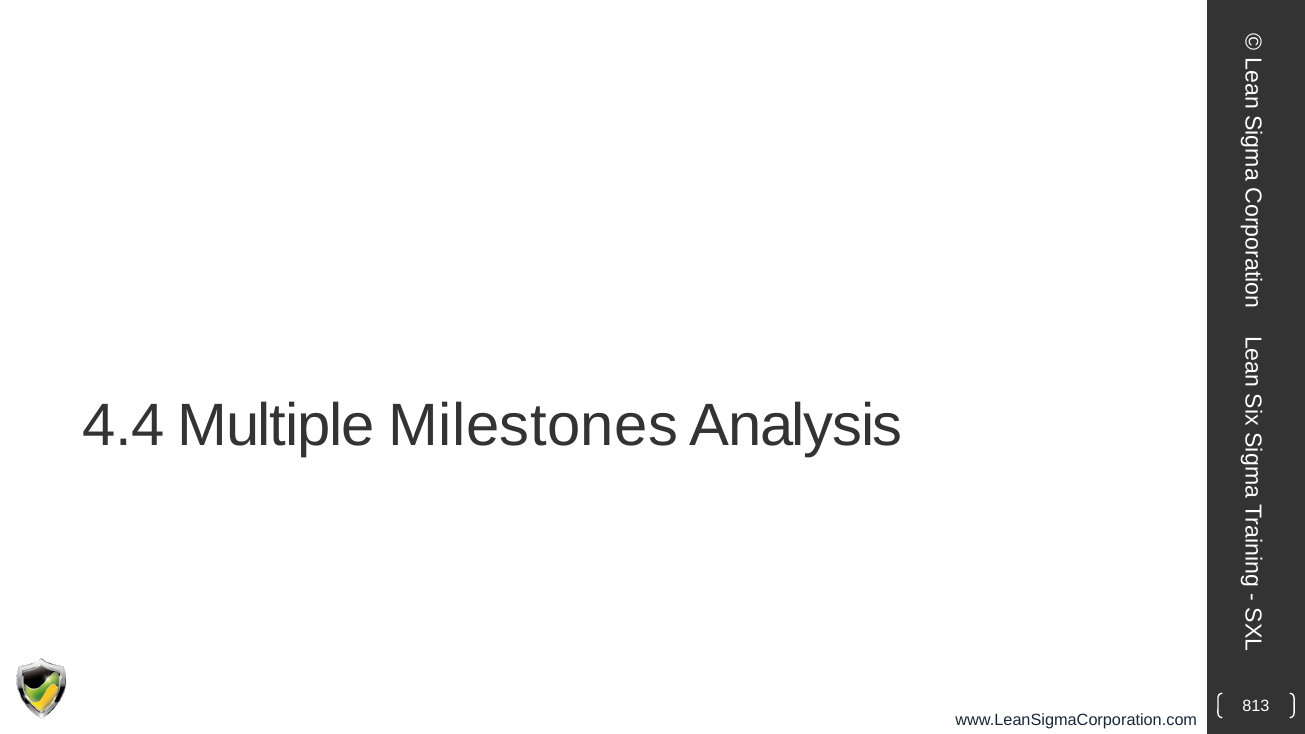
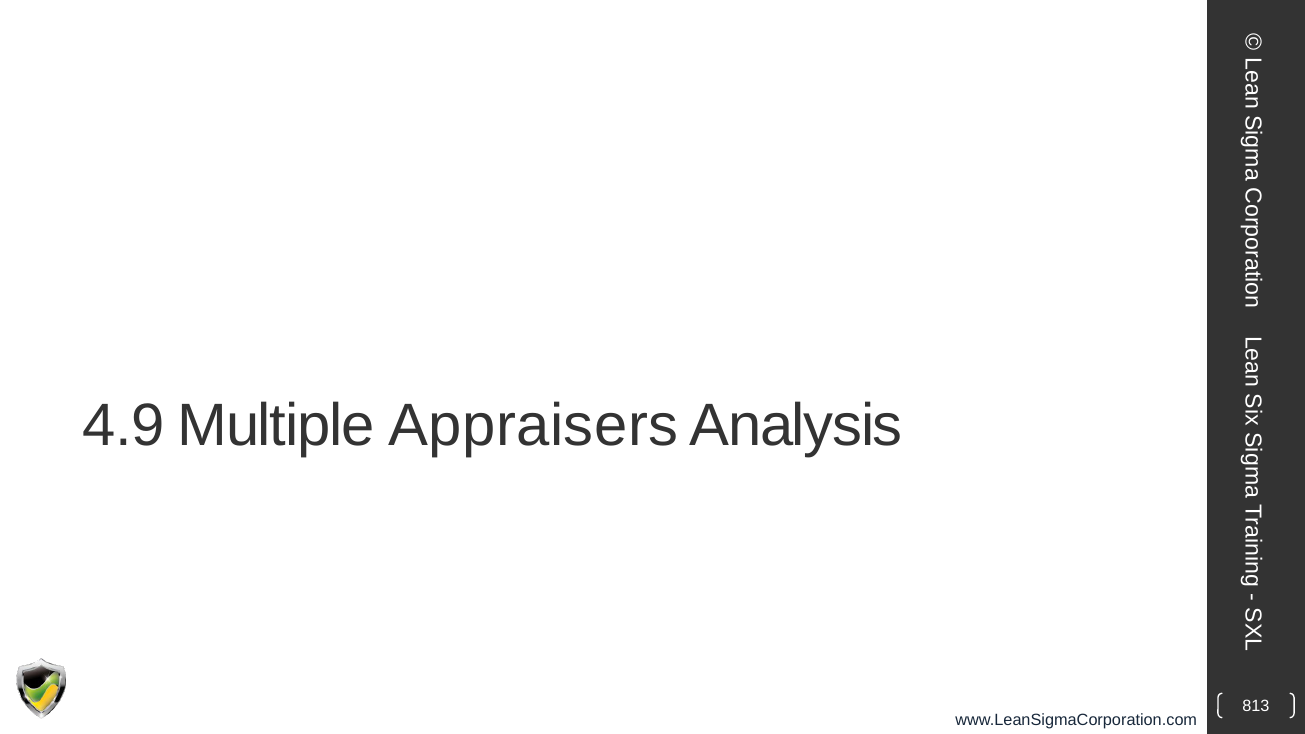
4.4: 4.4 -> 4.9 (124, 426)
Milestones: Milestones -> Appraisers (533, 426)
